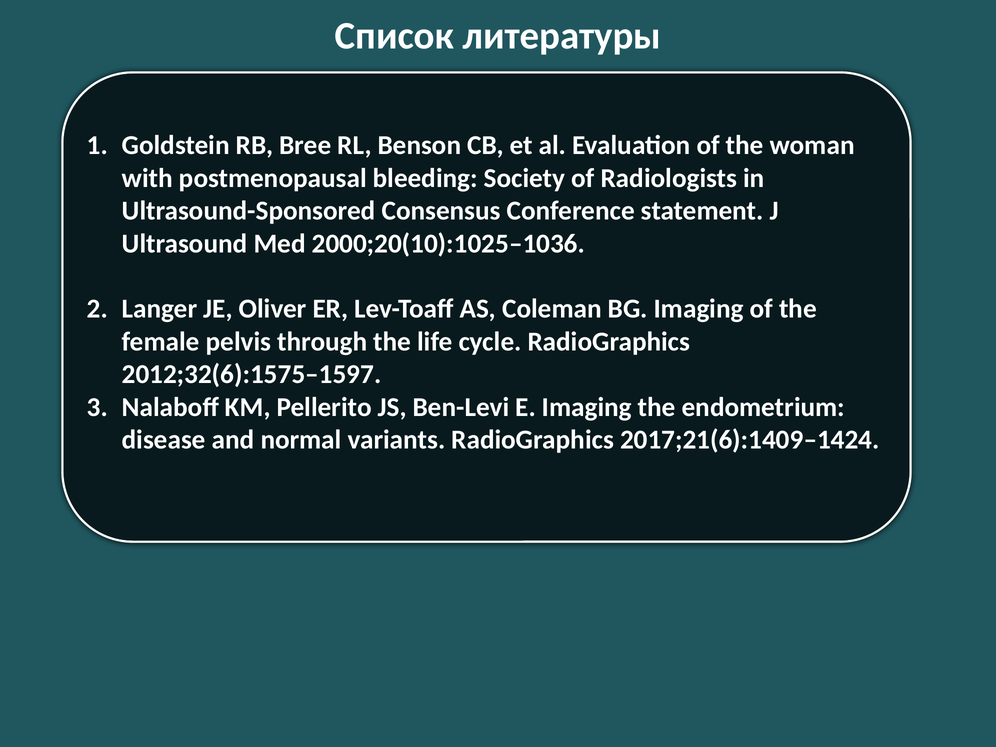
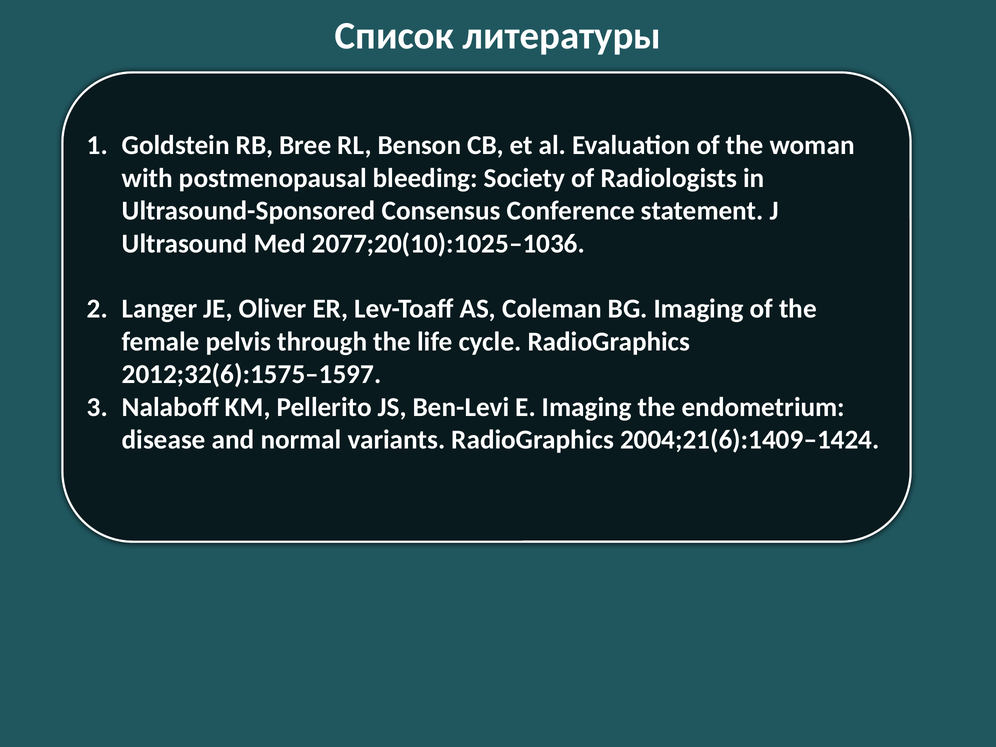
2000;20(10):1025–1036: 2000;20(10):1025–1036 -> 2077;20(10):1025–1036 (448, 244)
2017;21(6):1409–1424: 2017;21(6):1409–1424 -> 2004;21(6):1409–1424 (750, 440)
